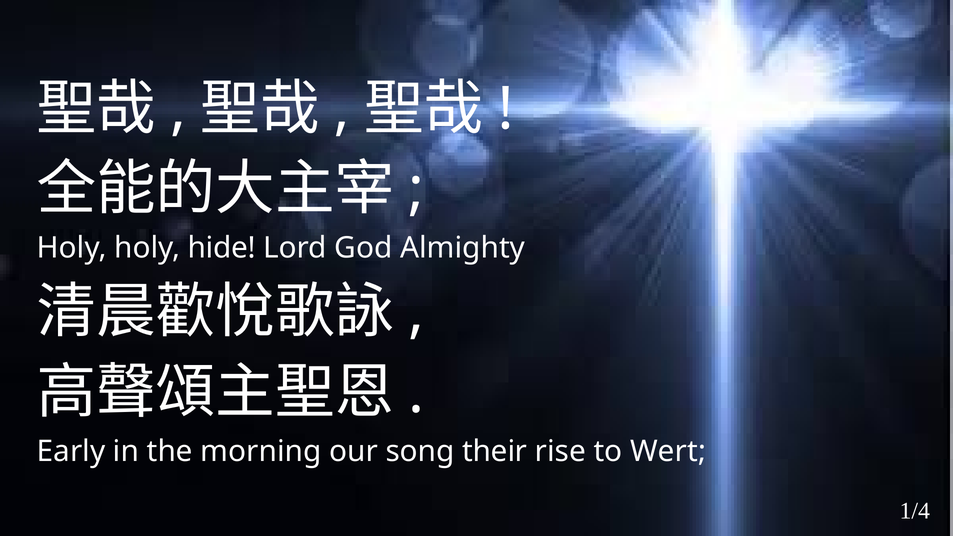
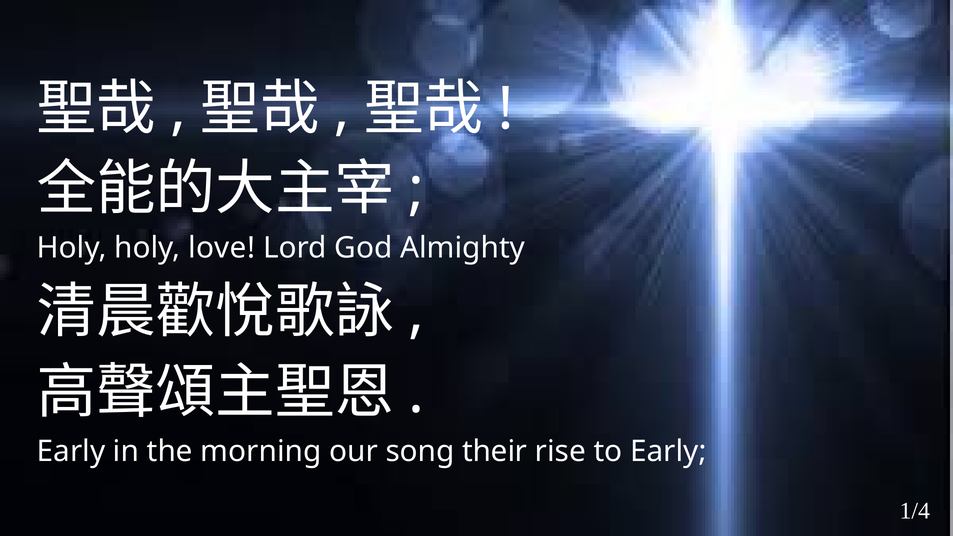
hide: hide -> love (222, 248)
to Wert: Wert -> Early (668, 451)
